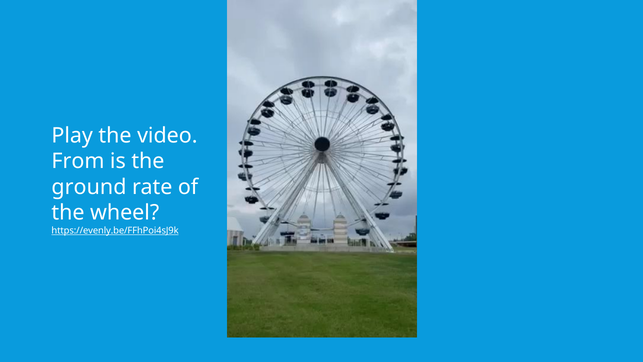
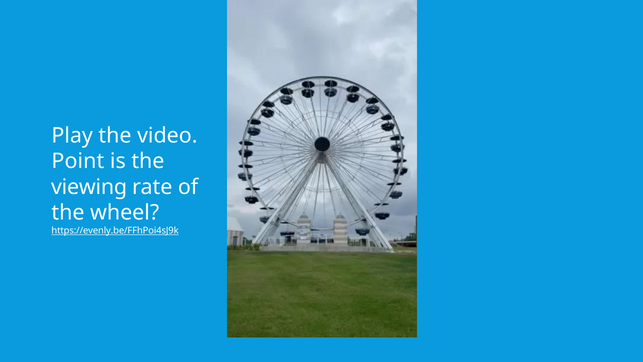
From: From -> Point (78, 161)
ground: ground -> viewing (89, 187)
